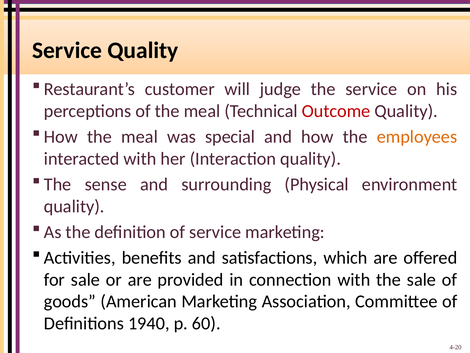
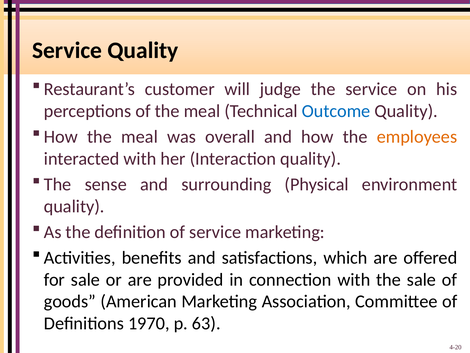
Outcome colour: red -> blue (336, 111)
special: special -> overall (230, 137)
1940: 1940 -> 1970 (149, 323)
60: 60 -> 63 (206, 323)
